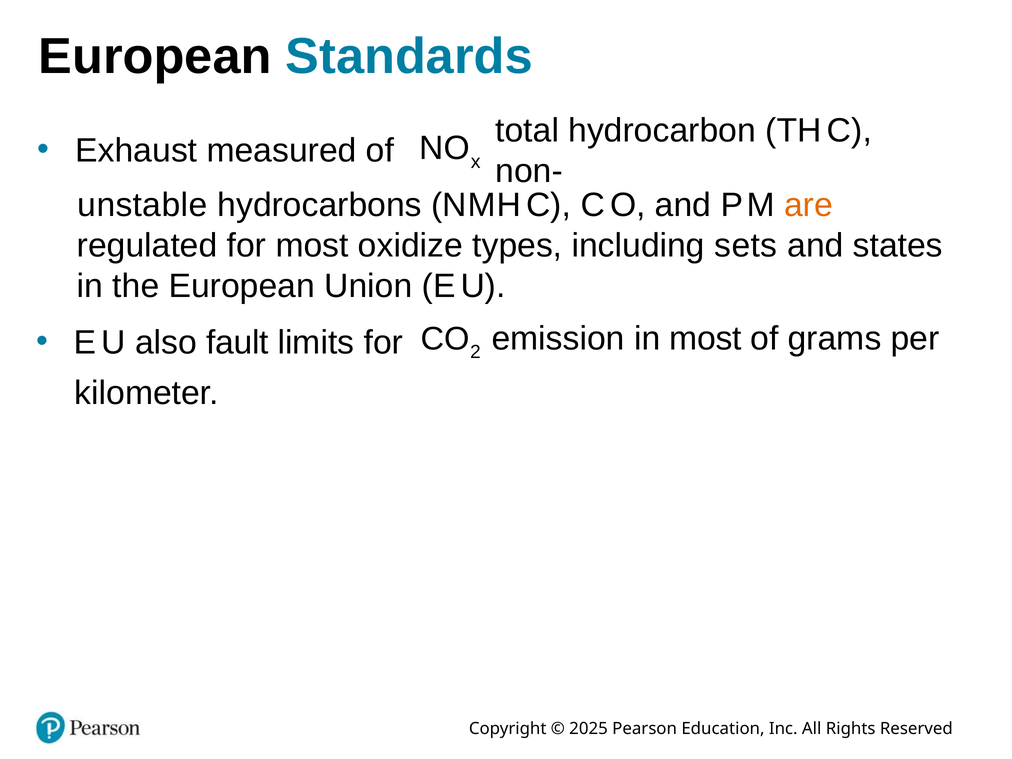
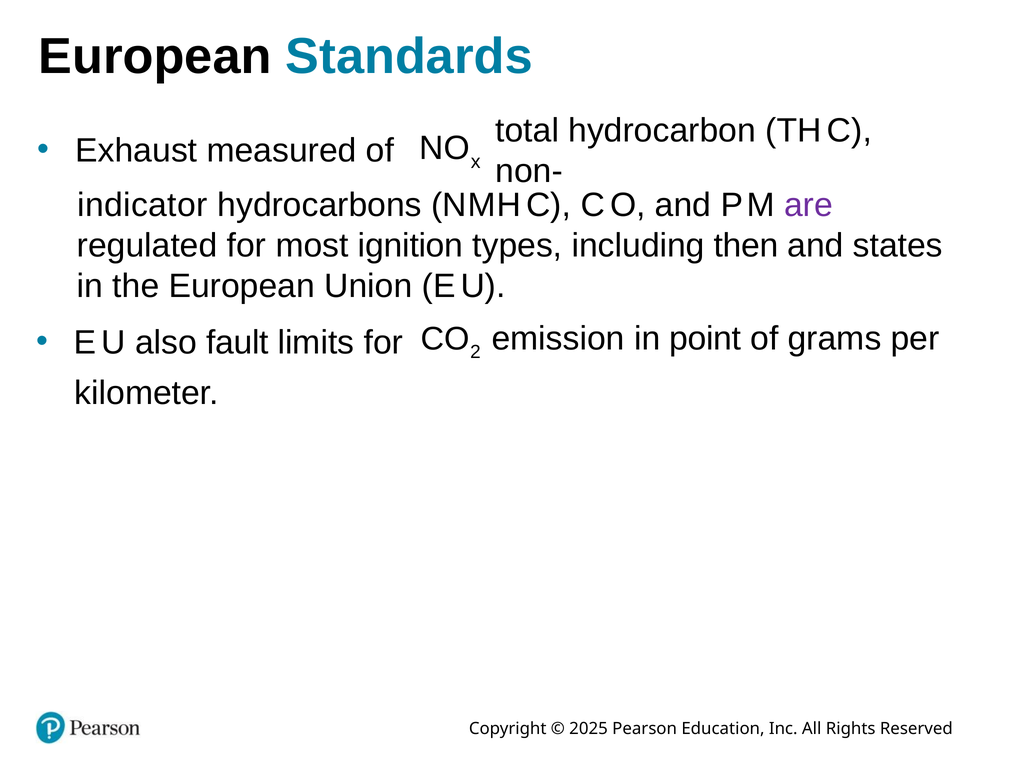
unstable: unstable -> indicator (142, 205)
are colour: orange -> purple (809, 205)
oxidize: oxidize -> ignition (411, 246)
sets: sets -> then (746, 246)
in most: most -> point (705, 339)
